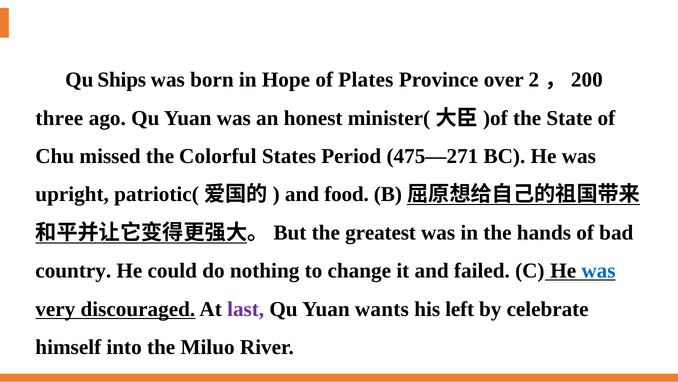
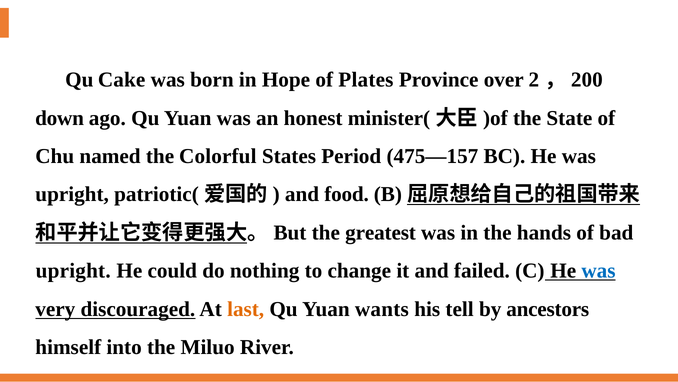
Ships: Ships -> Cake (122, 80)
three: three -> down (60, 118)
missed: missed -> named (110, 156)
475—271: 475—271 -> 475—157 (432, 156)
country: country -> upright (73, 270)
last colour: purple -> orange (246, 308)
left: left -> tell (460, 308)
celebrate: celebrate -> ancestors (548, 308)
